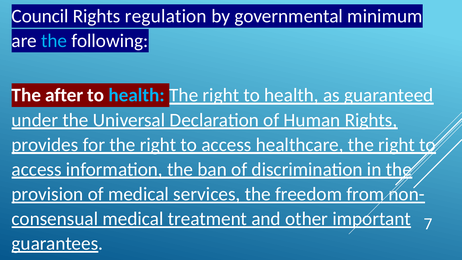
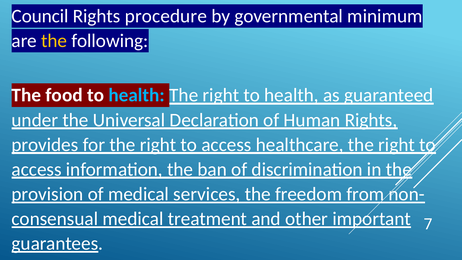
regulation: regulation -> procedure (166, 16)
the colour: light blue -> yellow (54, 41)
after: after -> food (64, 95)
